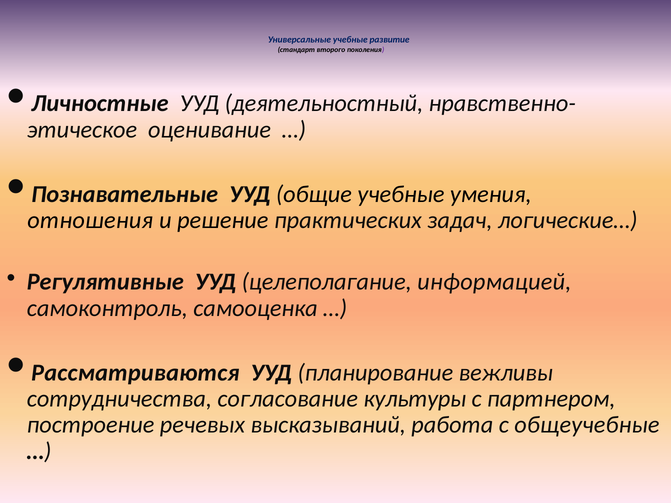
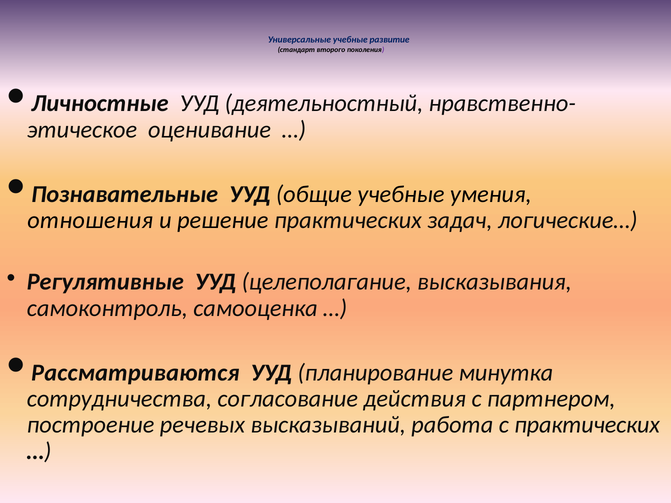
информацией: информацией -> высказывания (494, 282)
вежливы: вежливы -> минутка (506, 373)
культуры: культуры -> действия (415, 399)
с общеучебные: общеучебные -> практических (587, 425)
